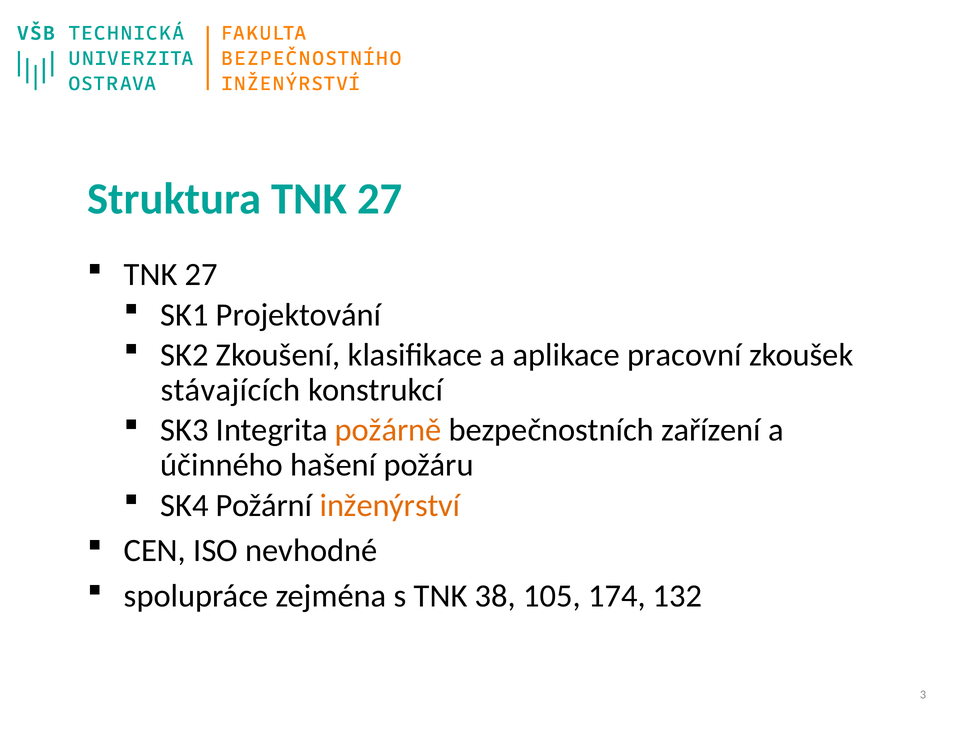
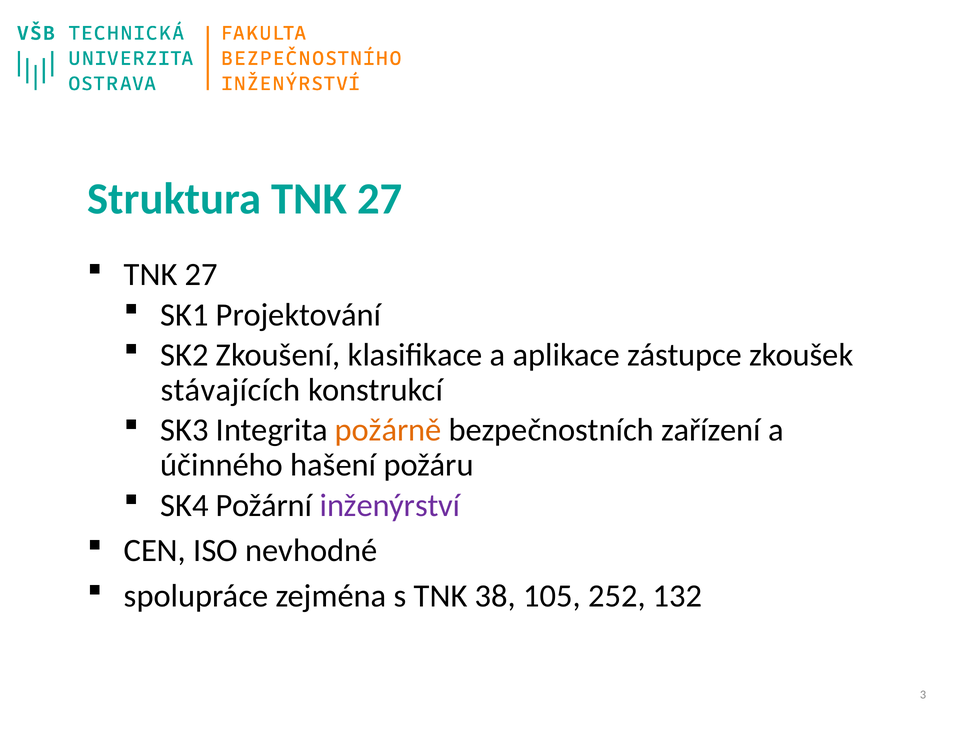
pracovní: pracovní -> zástupce (685, 355)
inženýrství colour: orange -> purple (390, 506)
174: 174 -> 252 (617, 596)
